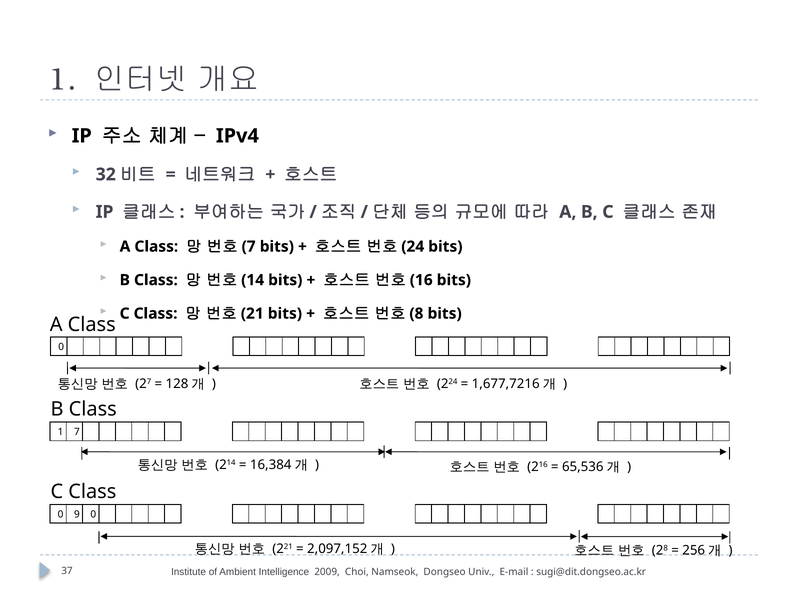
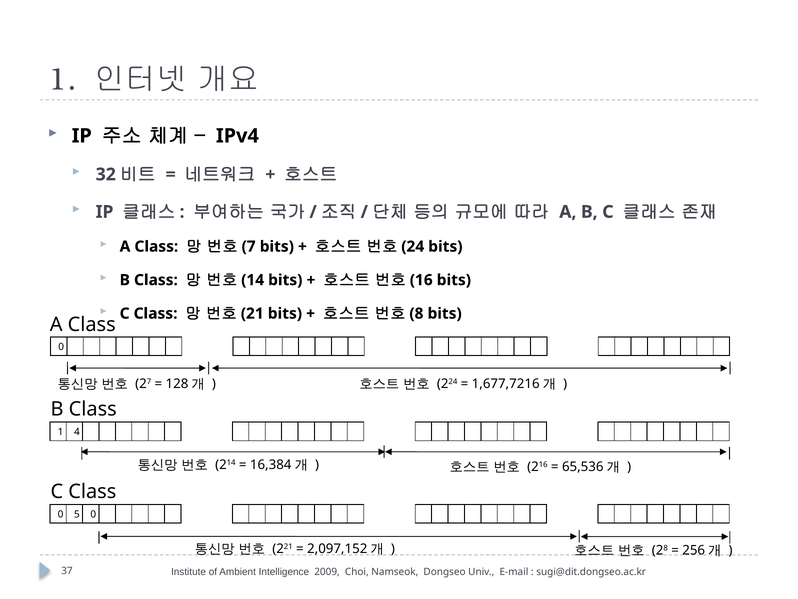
1 7: 7 -> 4 (77, 432)
9: 9 -> 5 (77, 514)
